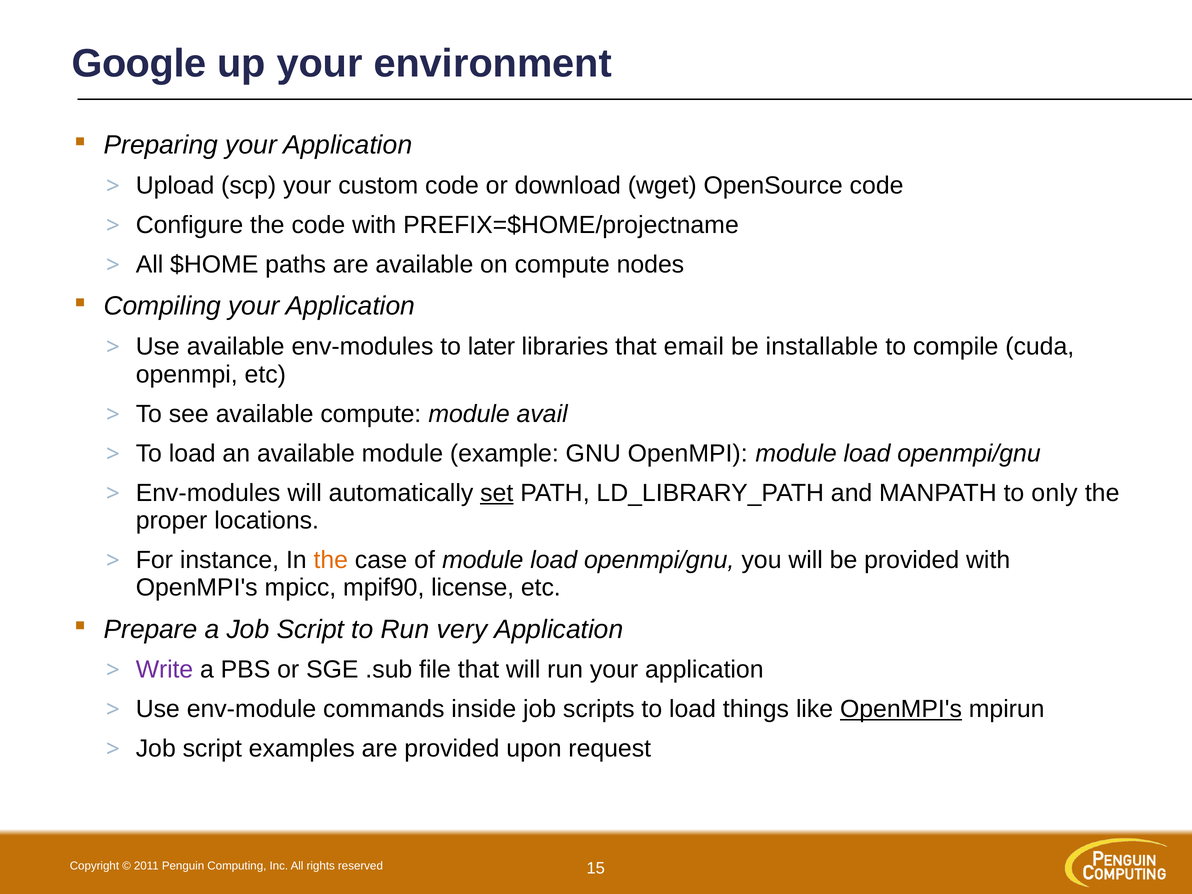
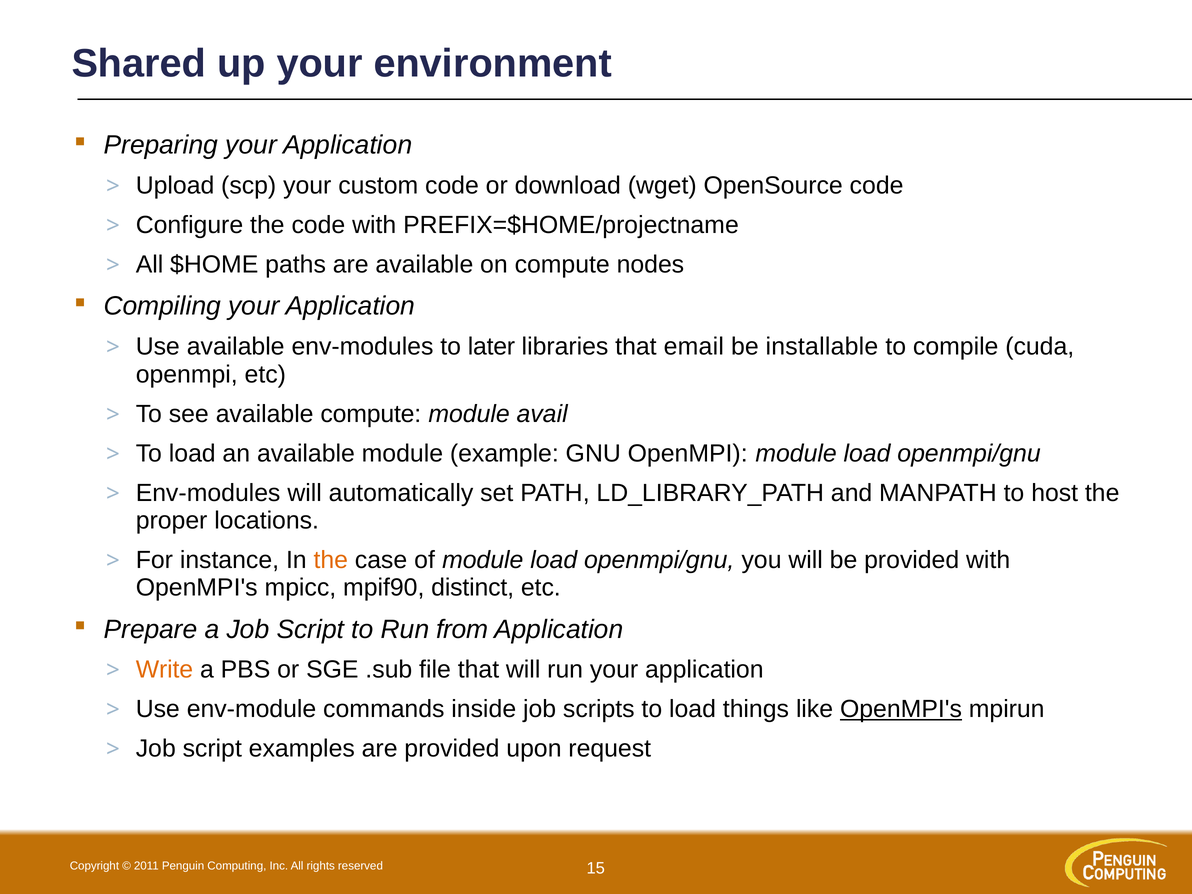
Google: Google -> Shared (139, 64)
set underline: present -> none (497, 493)
only: only -> host (1055, 493)
license: license -> distinct (473, 588)
very: very -> from (462, 629)
Write colour: purple -> orange (164, 670)
